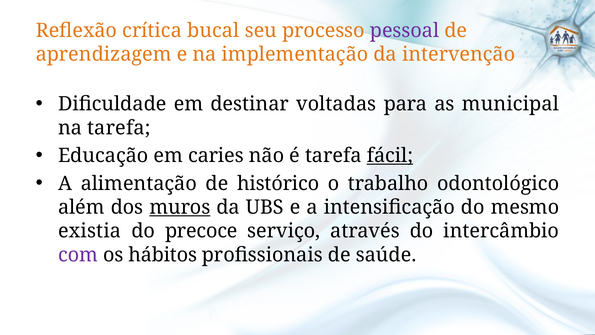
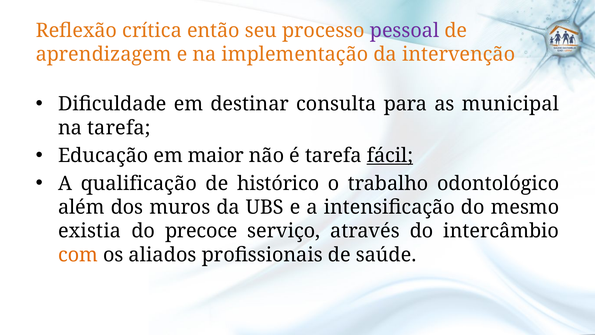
bucal: bucal -> então (213, 30)
voltadas: voltadas -> consulta (336, 104)
caries: caries -> maior (216, 156)
alimentação: alimentação -> qualificação (139, 183)
muros underline: present -> none (180, 207)
com colour: purple -> orange (78, 255)
hábitos: hábitos -> aliados (163, 255)
